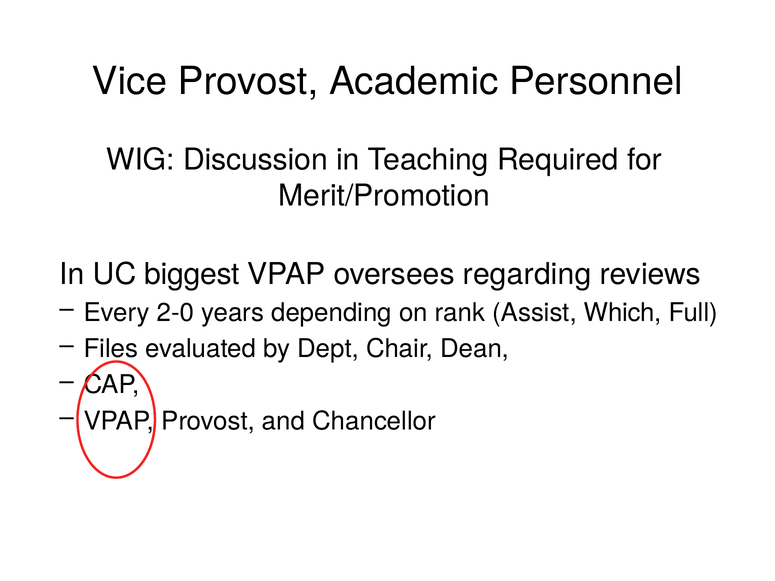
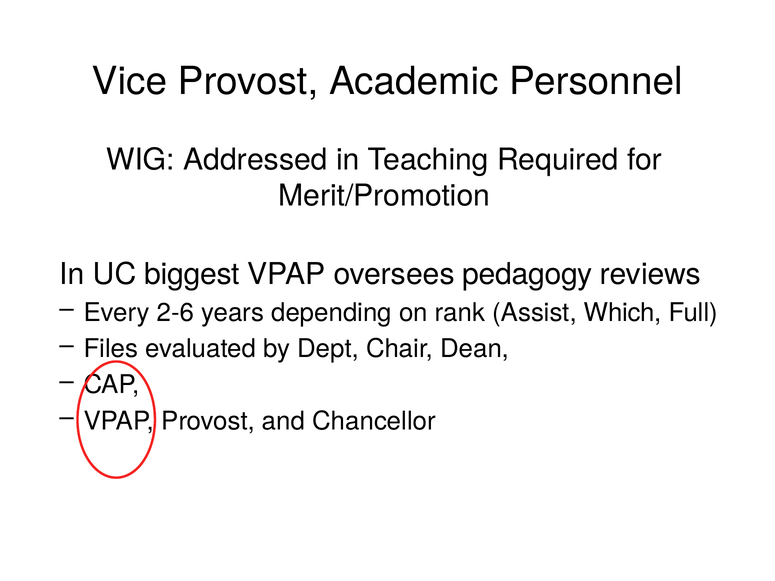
Discussion: Discussion -> Addressed (255, 160)
regarding: regarding -> pedagogy (527, 274)
2-0: 2-0 -> 2-6 (176, 313)
